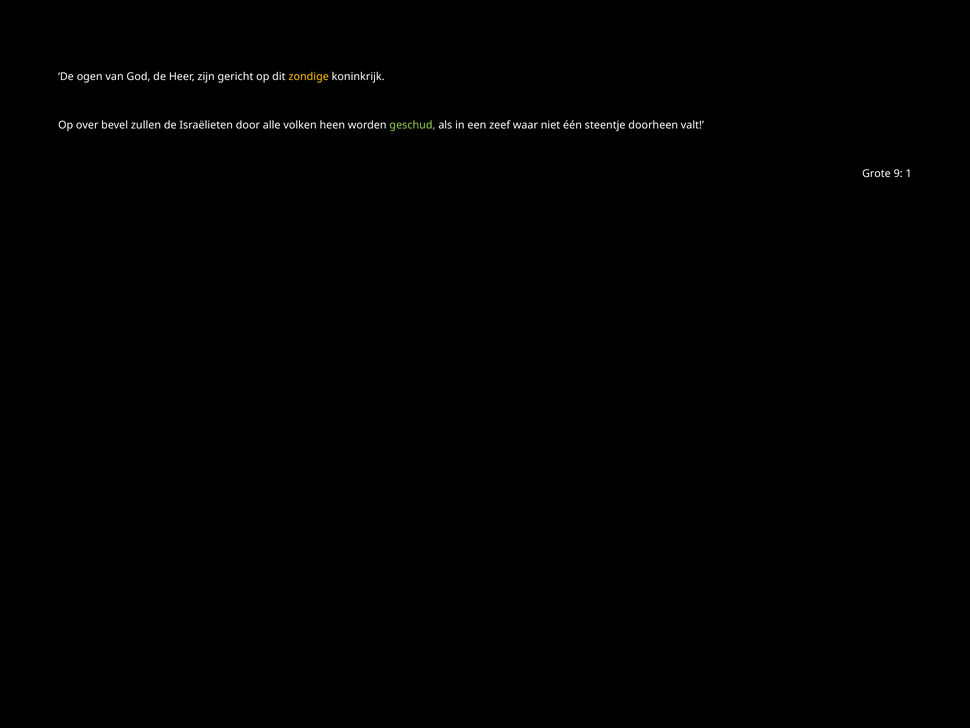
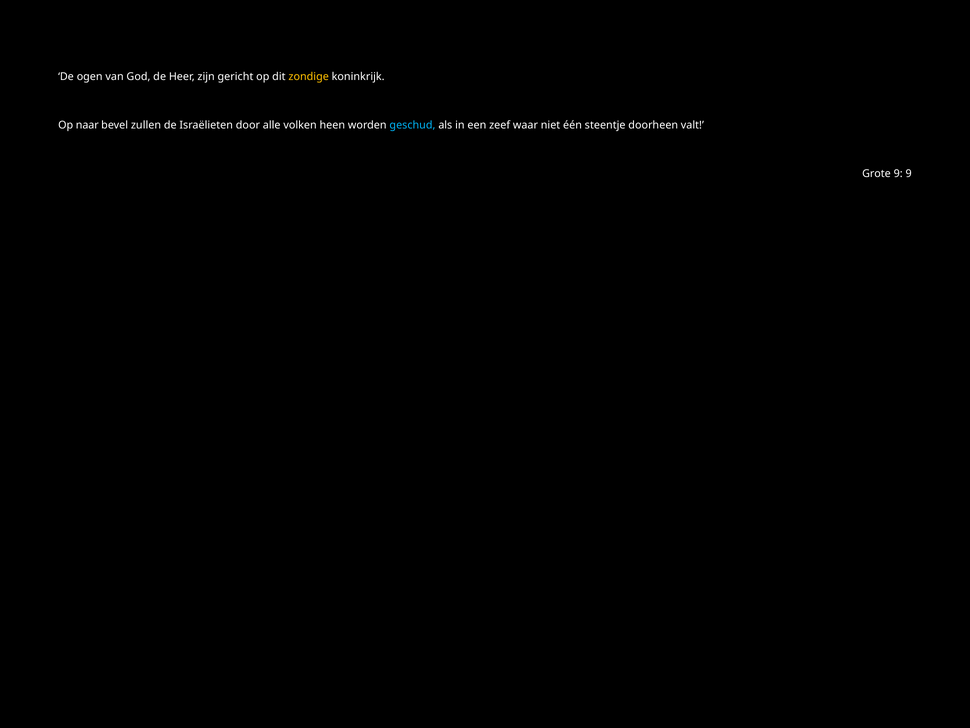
over: over -> naar (87, 125)
geschud colour: light green -> light blue (412, 125)
9 1: 1 -> 9 (909, 174)
